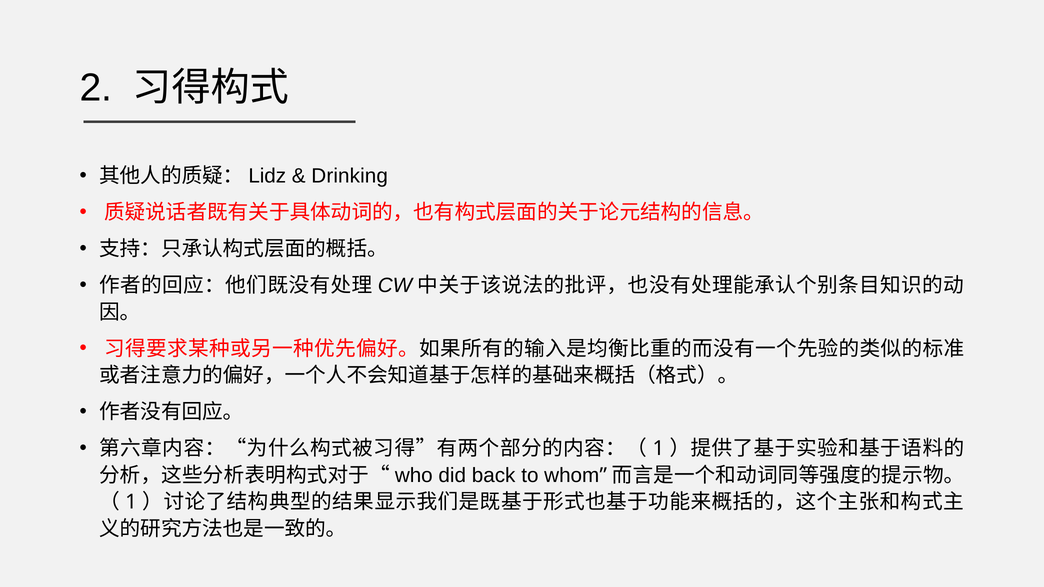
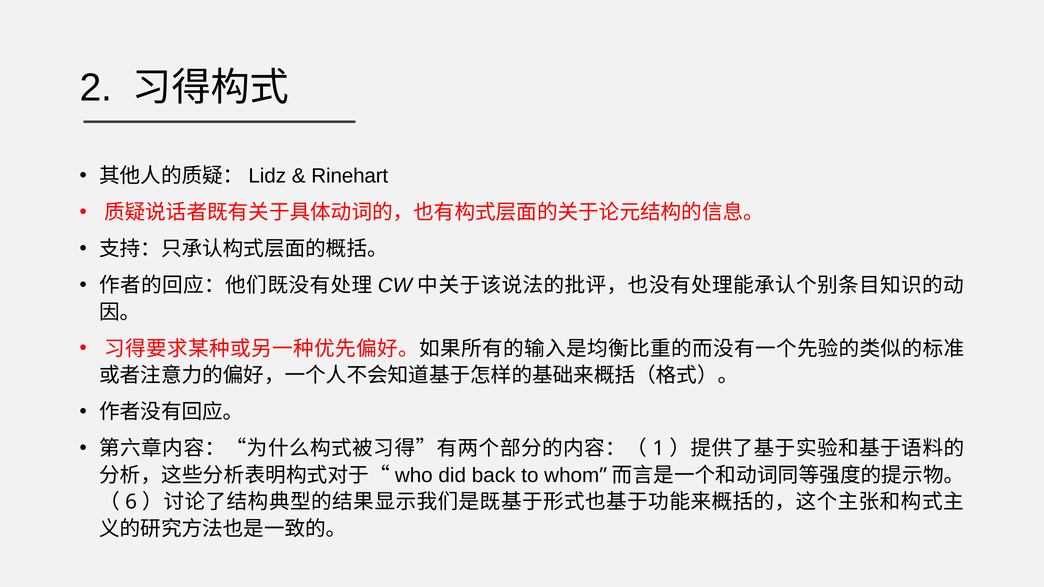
Drinking: Drinking -> Rinehart (350, 176)
1: 1 -> 6 (131, 502)
